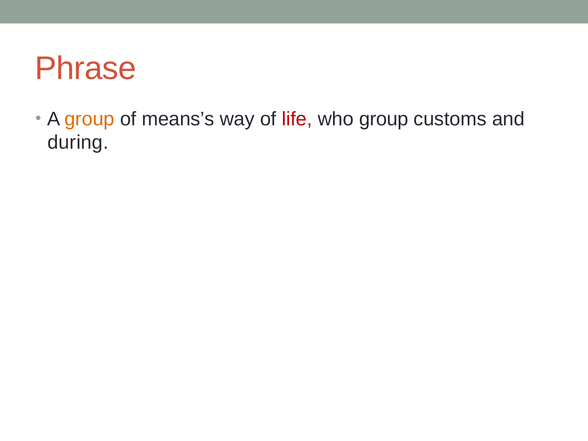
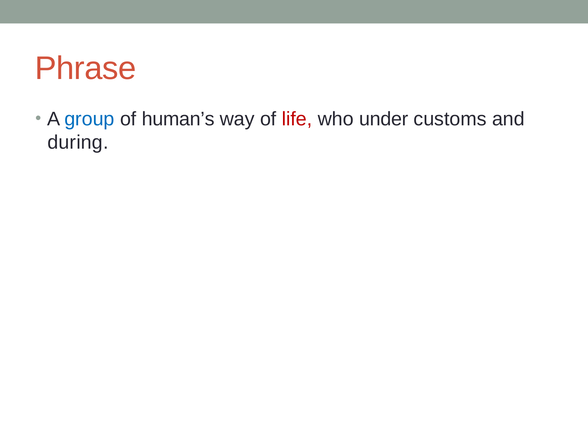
group colour: orange -> blue (89, 119)
means’s: means’s -> human’s (178, 119)
who group: group -> under (384, 119)
